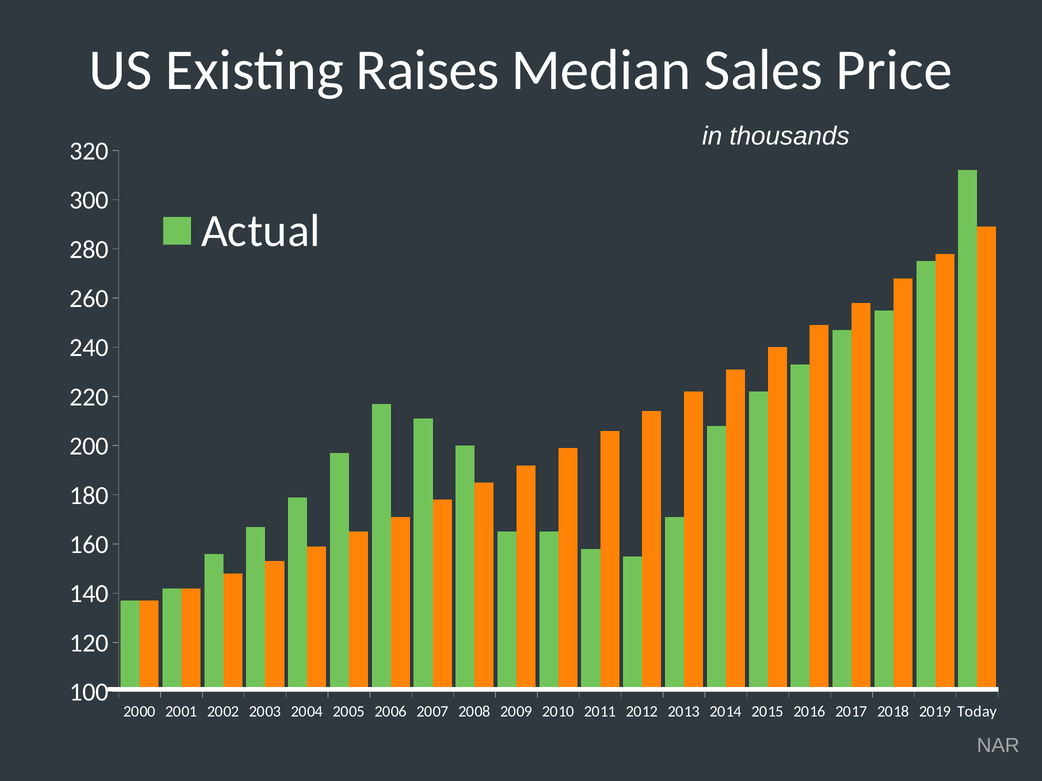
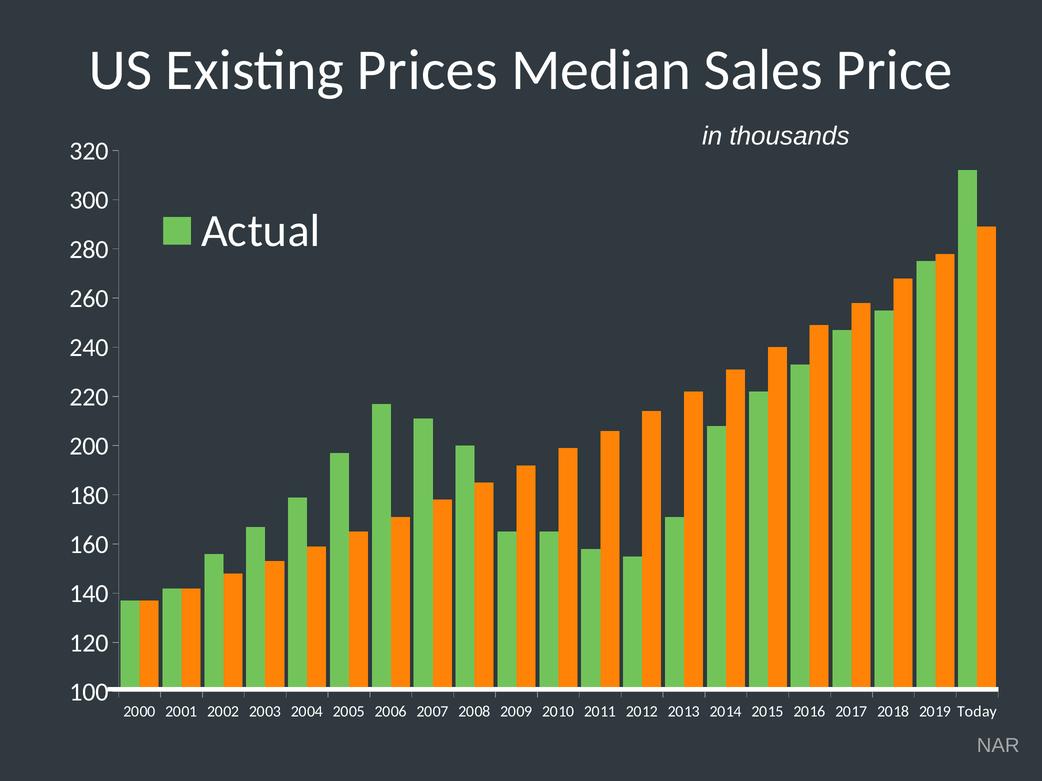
Raises: Raises -> Prices (427, 70)
